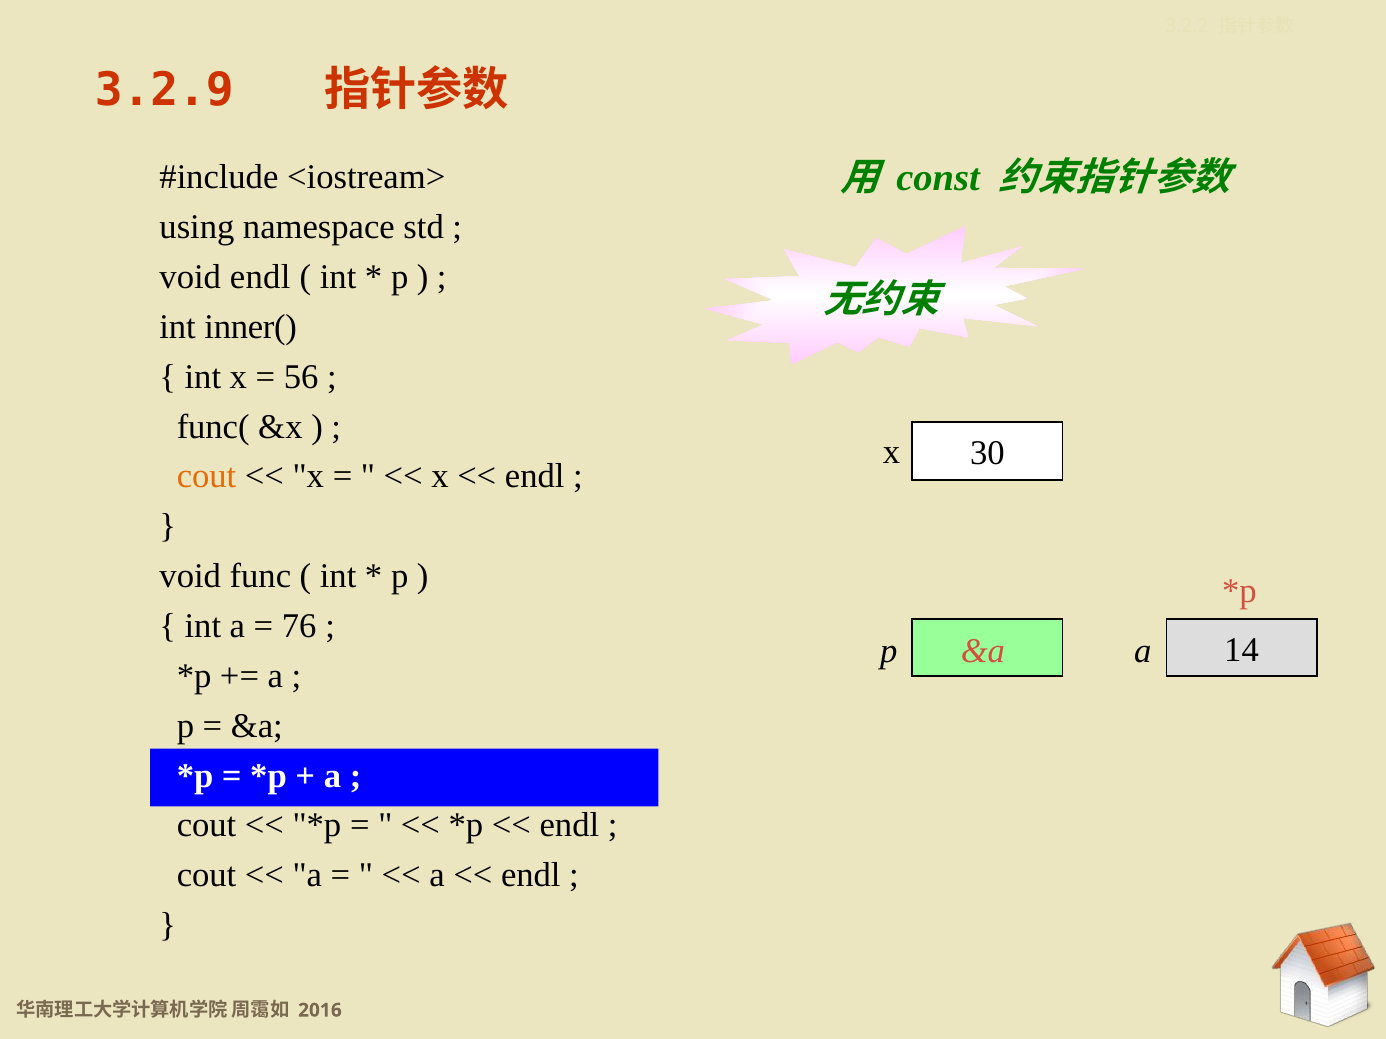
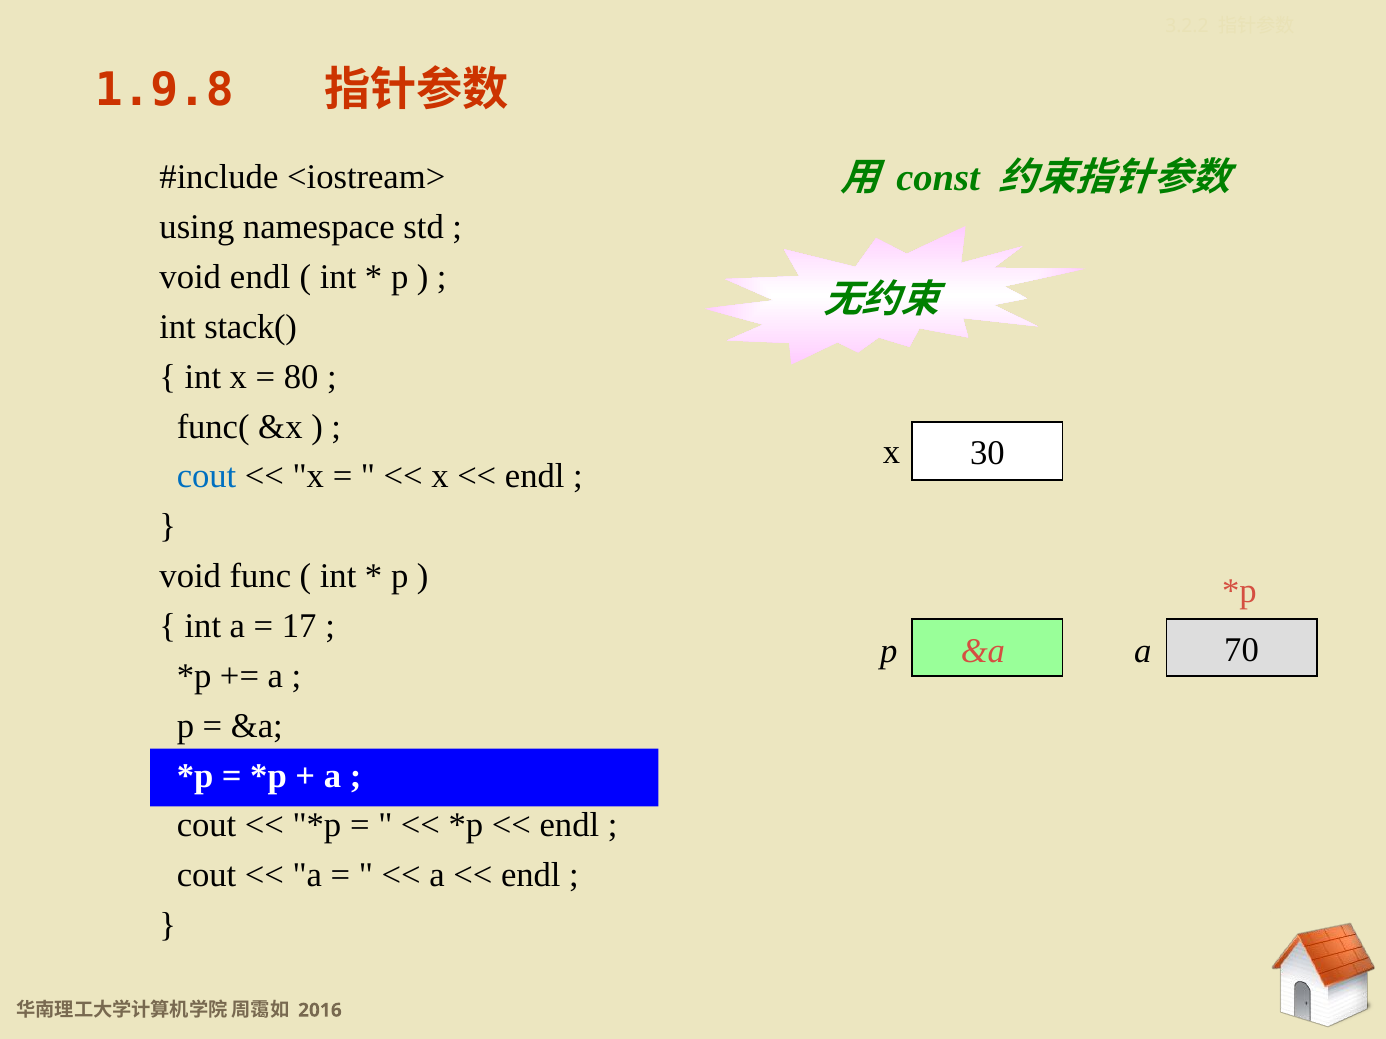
3.2.9: 3.2.9 -> 1.9.8 (164, 91)
inner(: inner( -> stack( (251, 327)
56: 56 -> 80 (301, 377)
cout colour: orange -> blue (207, 477)
76: 76 -> 17 (299, 626)
14: 14 -> 70 (1242, 650)
